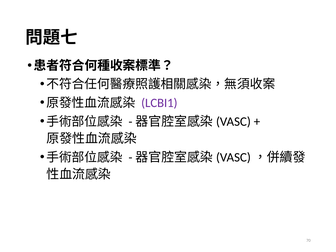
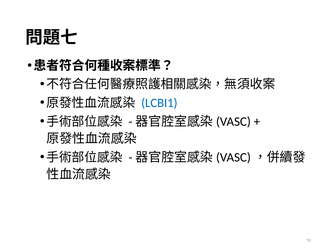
LCBI1 colour: purple -> blue (159, 103)
